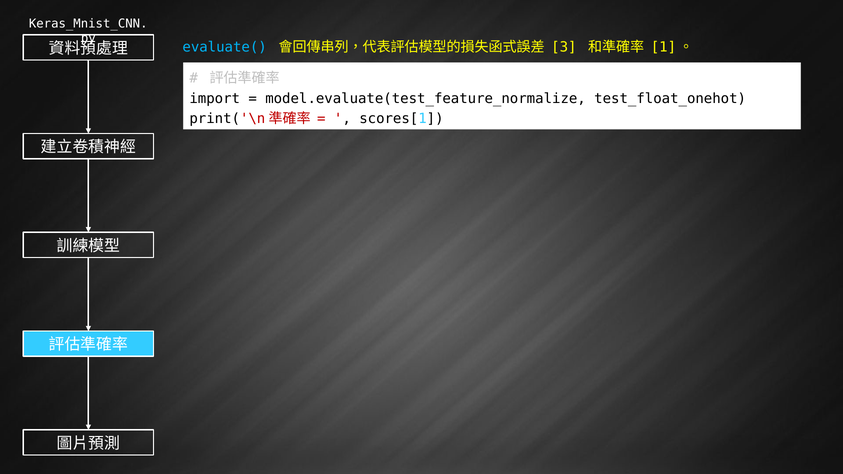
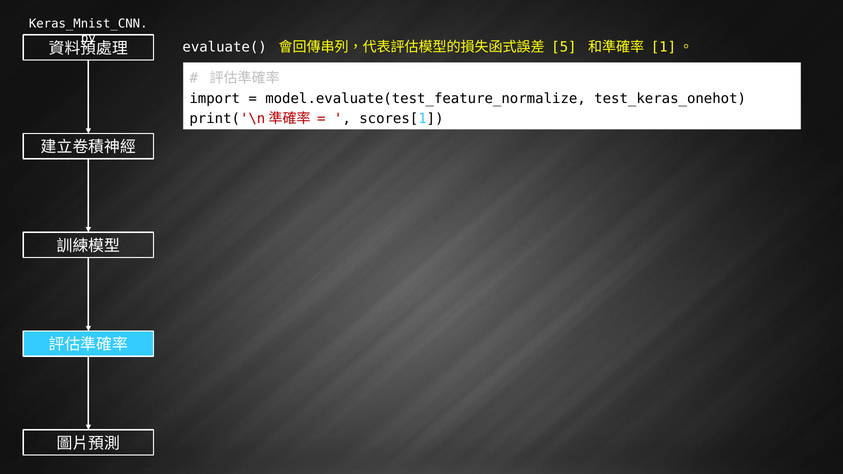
evaluate( colour: light blue -> white (225, 47)
3: 3 -> 5 (564, 47)
test_float_onehot: test_float_onehot -> test_keras_onehot (670, 99)
